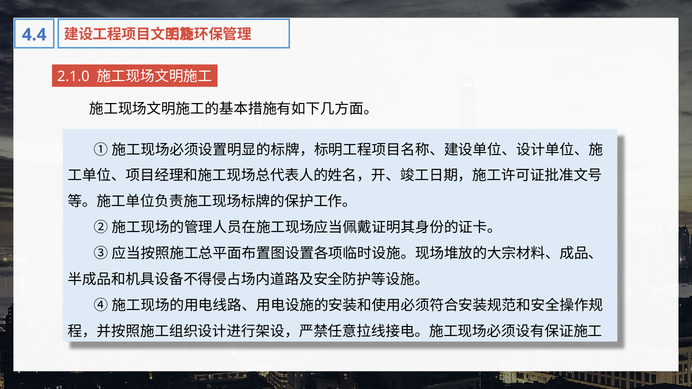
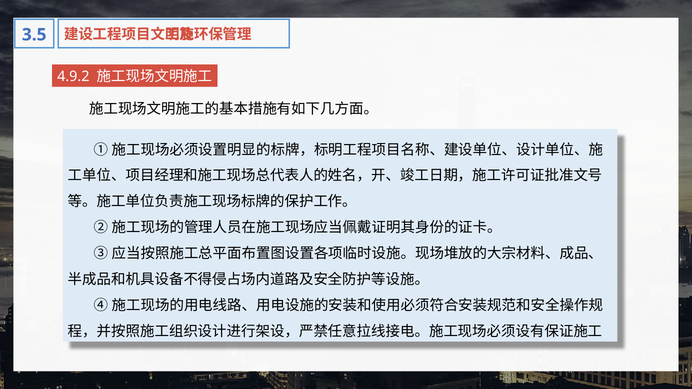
4.4: 4.4 -> 3.5 (34, 35)
2.1.0: 2.1.0 -> 4.9.2 (73, 77)
